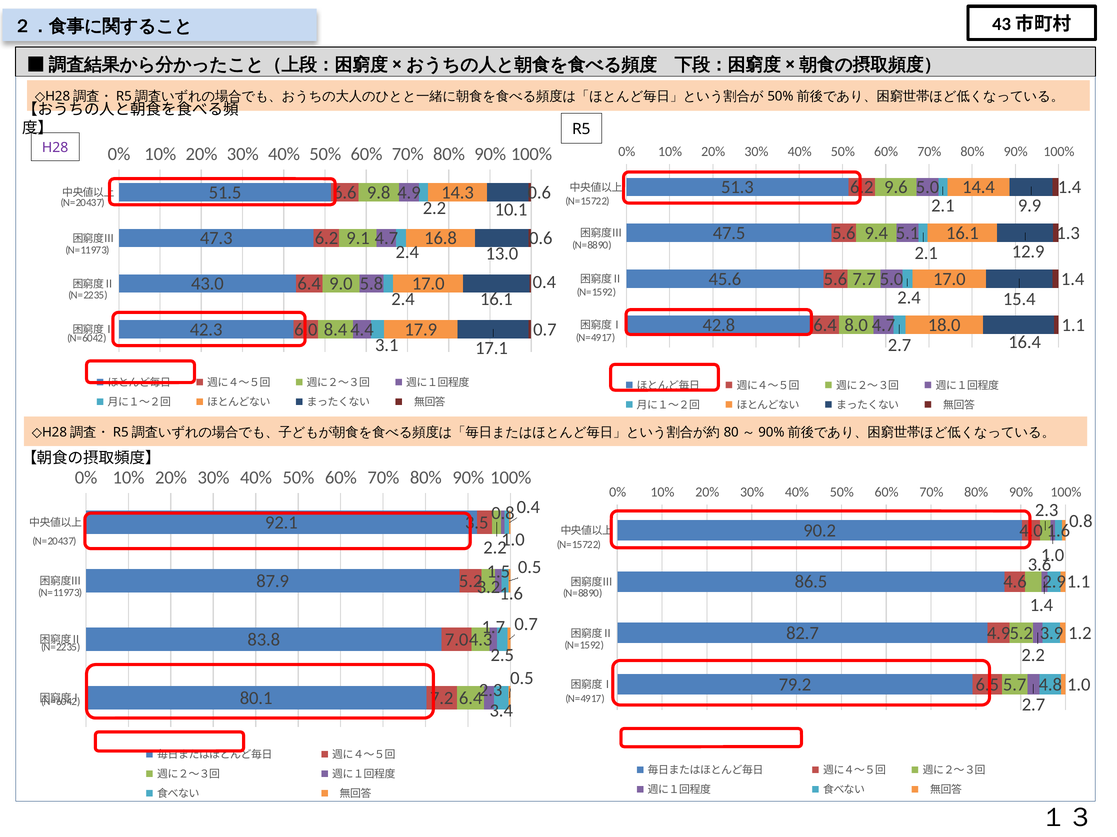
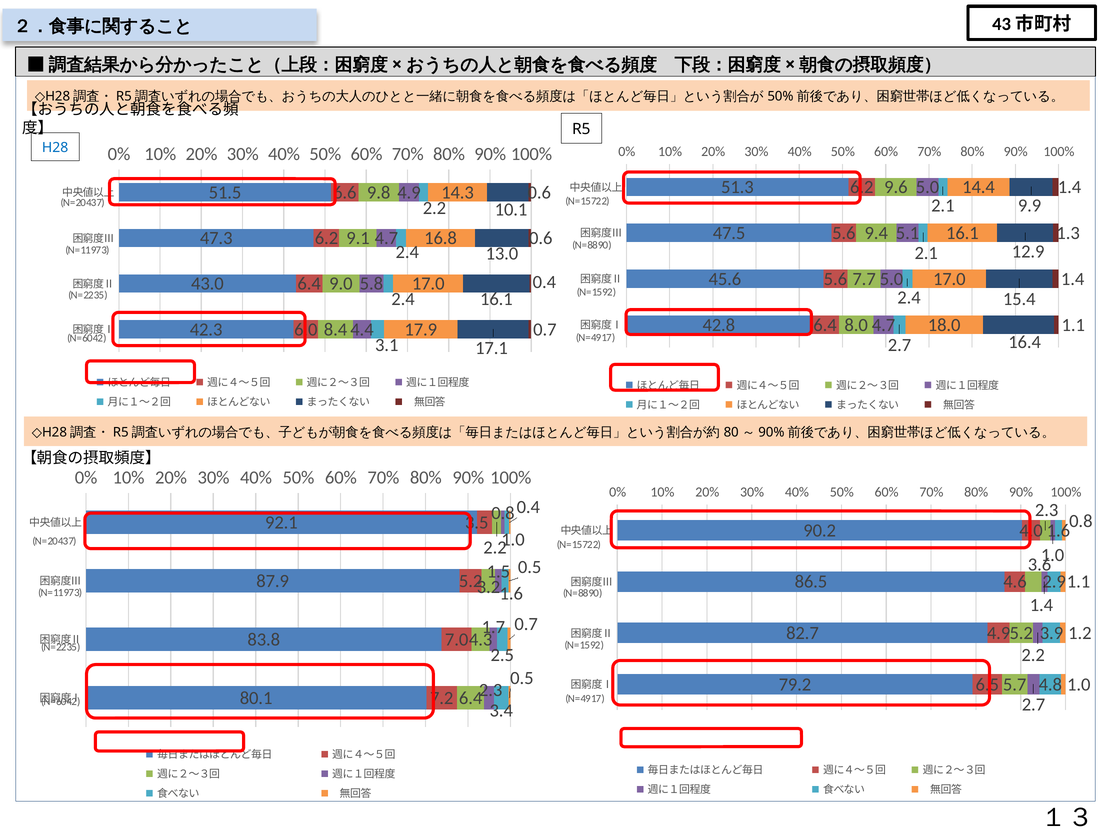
H28 colour: purple -> blue (55, 148)
